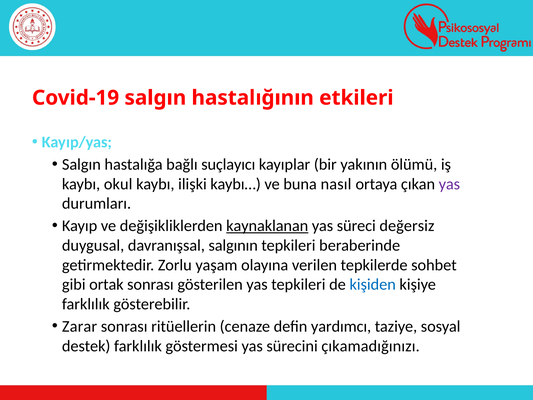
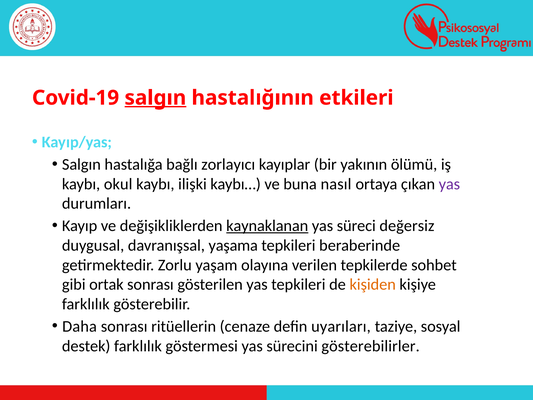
salgın underline: none -> present (155, 98)
suçlayıcı: suçlayıcı -> zorlayıcı (228, 164)
salgının: salgının -> yaşama (233, 245)
kişiden colour: blue -> orange (373, 284)
Zarar: Zarar -> Daha (80, 326)
yardımcı: yardımcı -> uyarıları (341, 326)
çıkamadığınızı: çıkamadığınızı -> gösterebilirler (371, 346)
